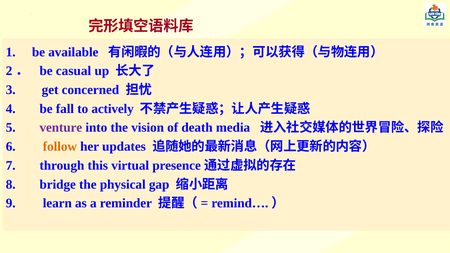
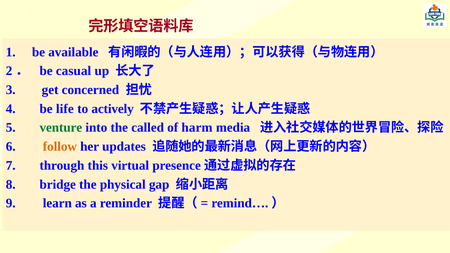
fall: fall -> life (65, 109)
venture colour: purple -> green (61, 128)
vision: vision -> called (148, 128)
death: death -> harm (197, 128)
